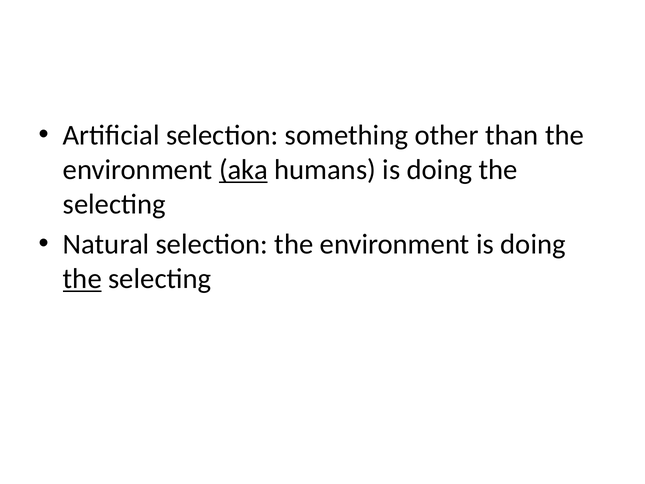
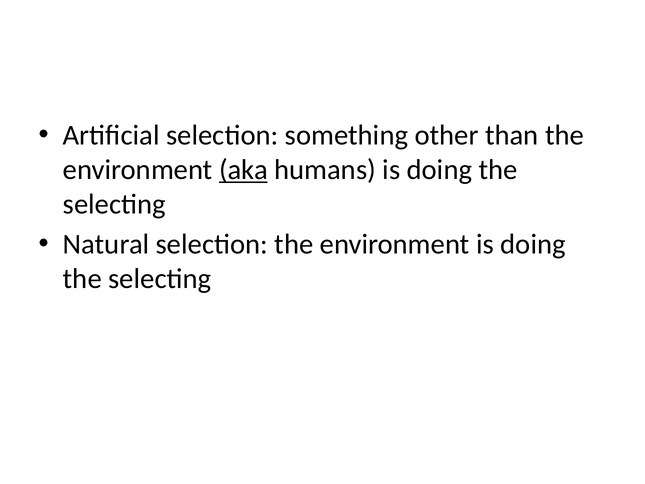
the underline: present -> none (82, 279)
